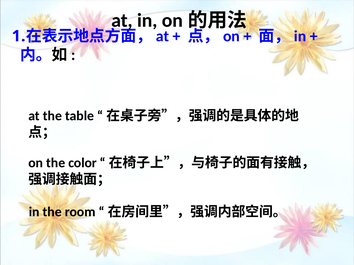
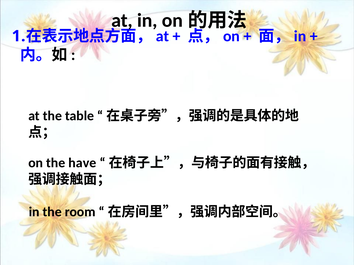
color: color -> have (82, 163)
